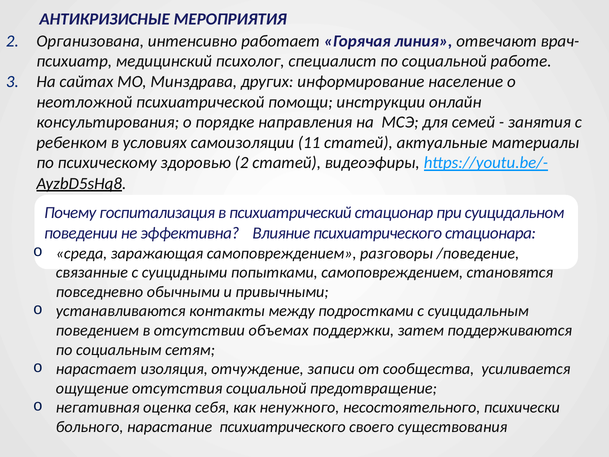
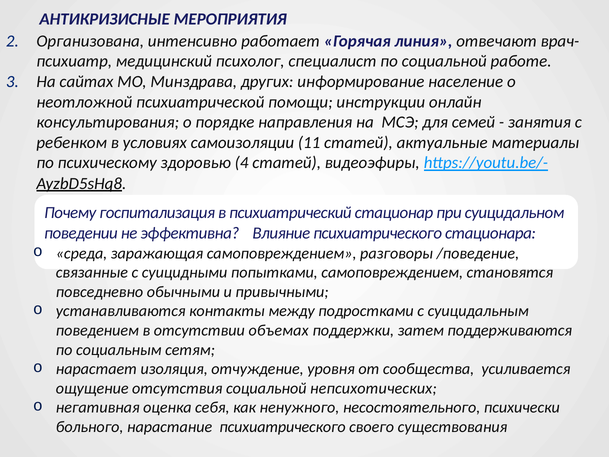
здоровью 2: 2 -> 4 (242, 163)
записи: записи -> уровня (331, 369)
предотвращение: предотвращение -> непсихотических (373, 388)
